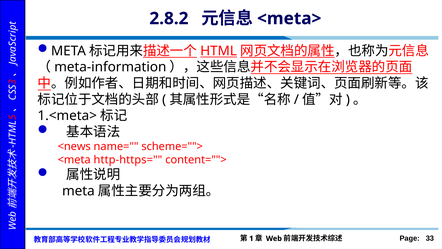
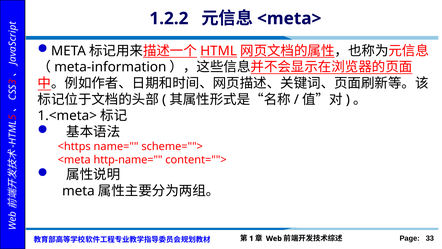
2.8.2: 2.8.2 -> 1.2.2 (169, 18)
<news: <news -> <https (74, 146)
http-https=: http-https= -> http-name= (128, 160)
